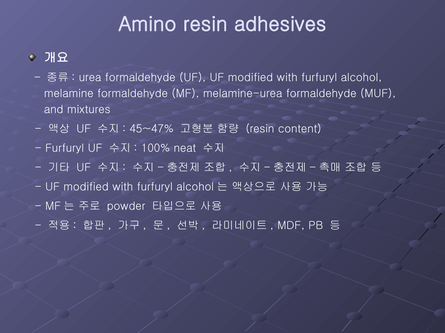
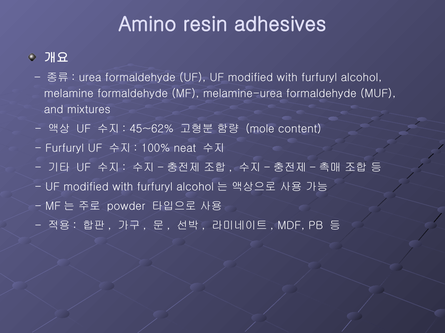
45~47%: 45~47% -> 45~62% (152, 129)
resin: resin -> mole (260, 129)
